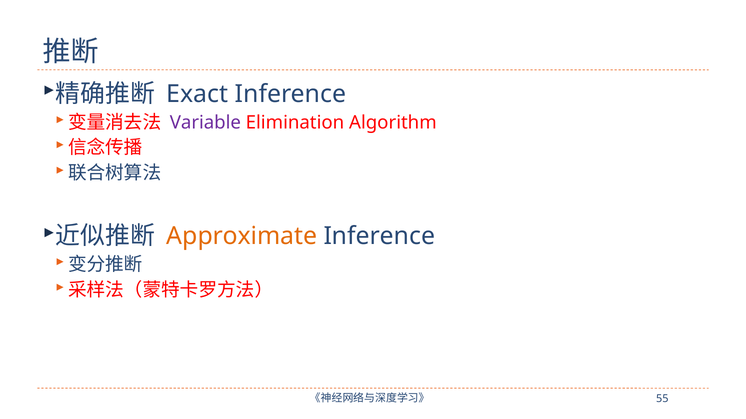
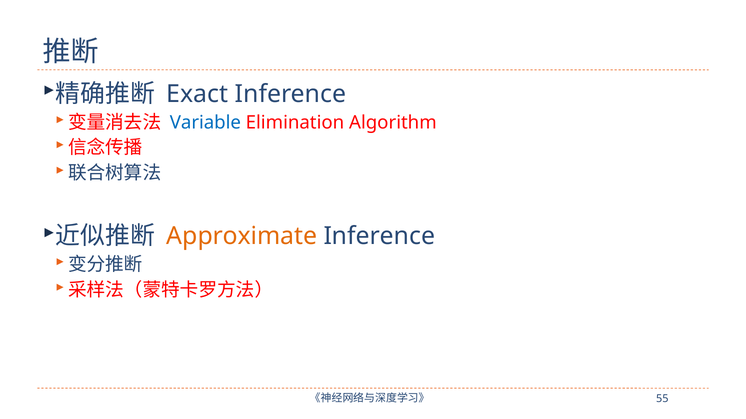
Variable colour: purple -> blue (205, 123)
